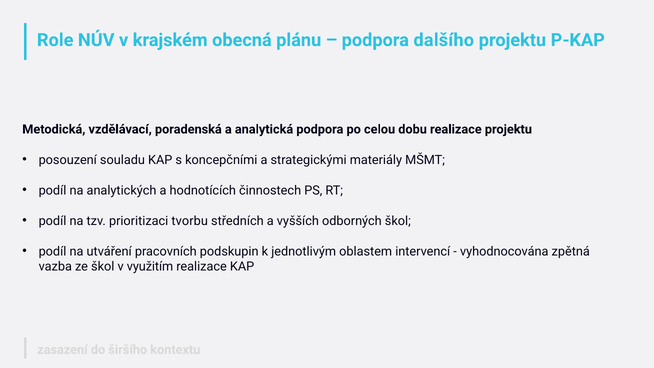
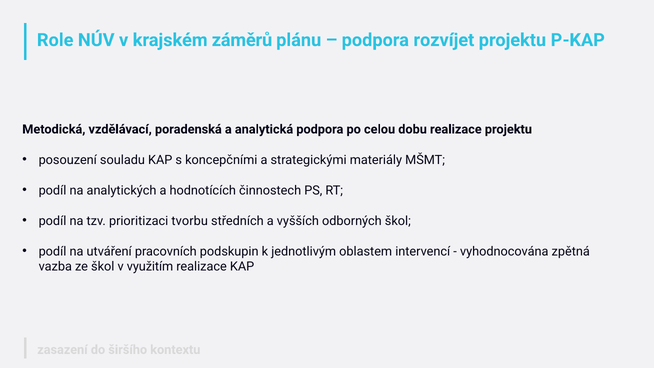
obecná: obecná -> záměrů (242, 40)
dalšího: dalšího -> rozvíjet (444, 40)
